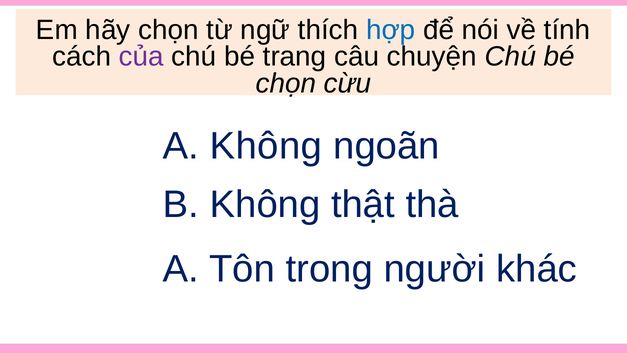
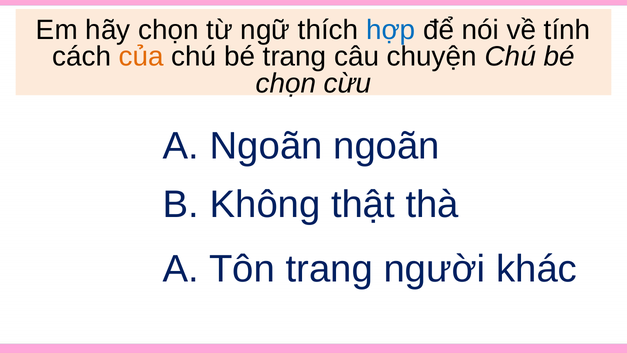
của colour: purple -> orange (141, 57)
A Không: Không -> Ngoãn (266, 146)
Tôn trong: trong -> trang (329, 269)
